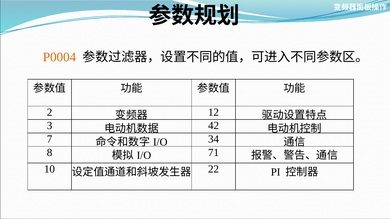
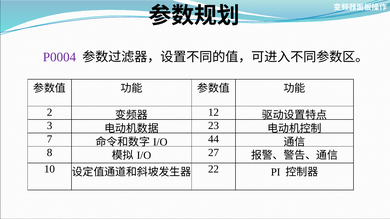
P0004 colour: orange -> purple (59, 57)
42: 42 -> 23 (214, 126)
34: 34 -> 44 (214, 139)
71: 71 -> 27 (214, 153)
